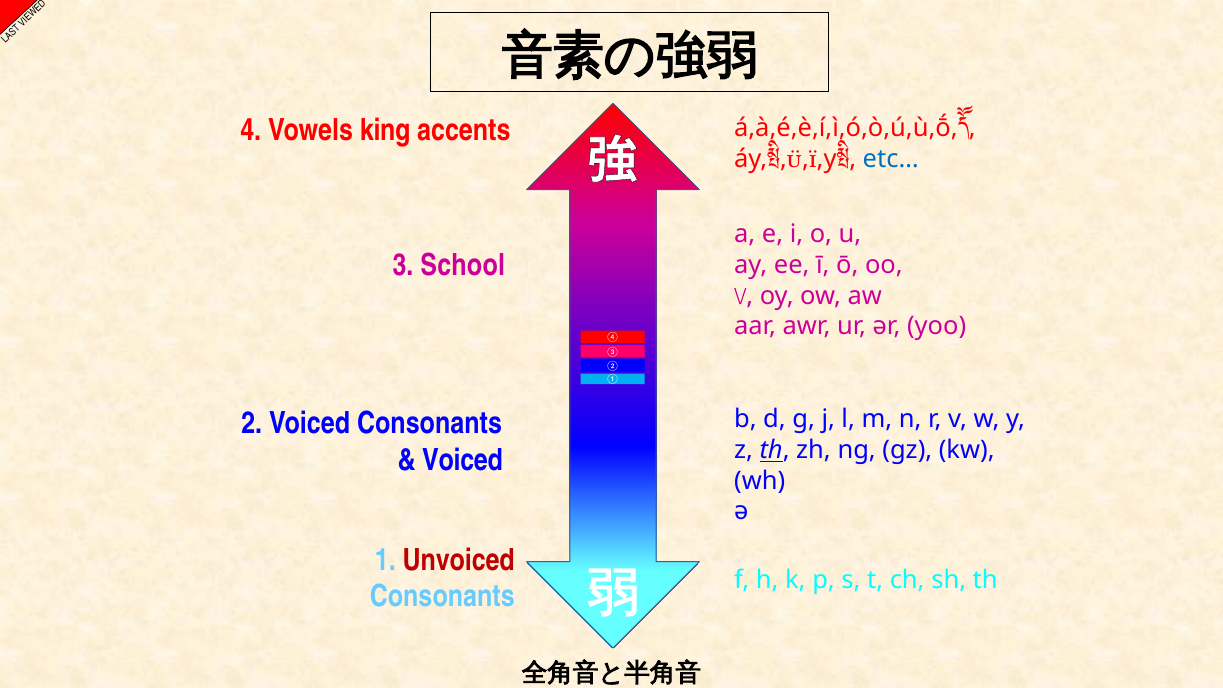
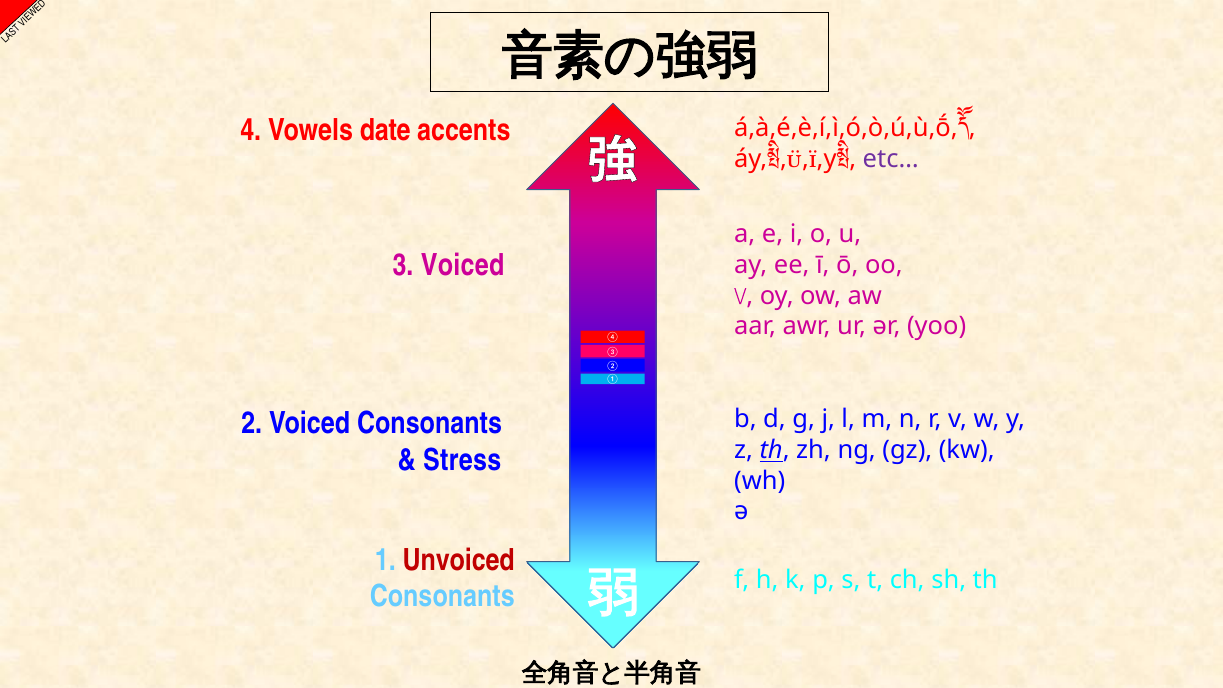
king: king -> date (385, 130)
etc… colour: blue -> purple (891, 159)
3 School: School -> Voiced (463, 265)
Voiced: Voiced -> Stress (462, 460)
